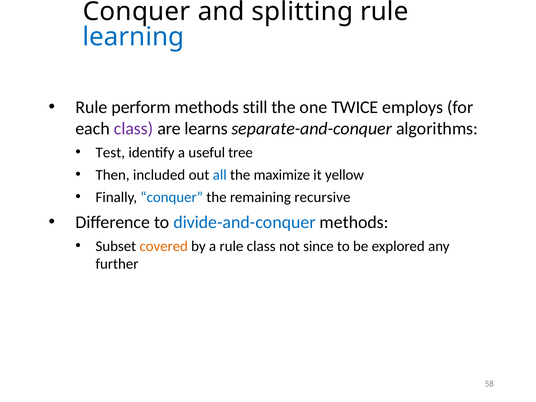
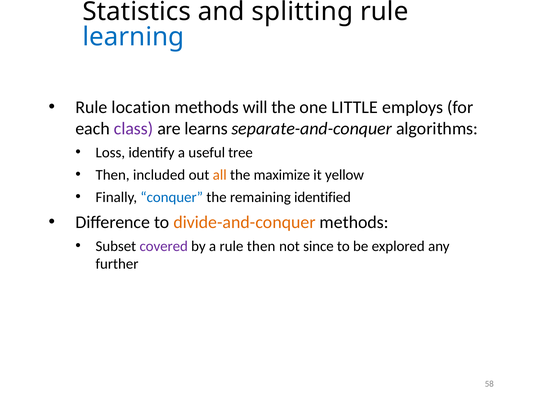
Conquer: Conquer -> Statistics (137, 12)
perform: perform -> location (141, 107)
still: still -> will (255, 107)
TWICE: TWICE -> LITTLE (355, 107)
Test: Test -> Loss (110, 153)
all colour: blue -> orange (220, 175)
recursive: recursive -> identified (323, 197)
divide-and-conquer colour: blue -> orange (244, 222)
covered colour: orange -> purple (164, 246)
rule class: class -> then (261, 246)
